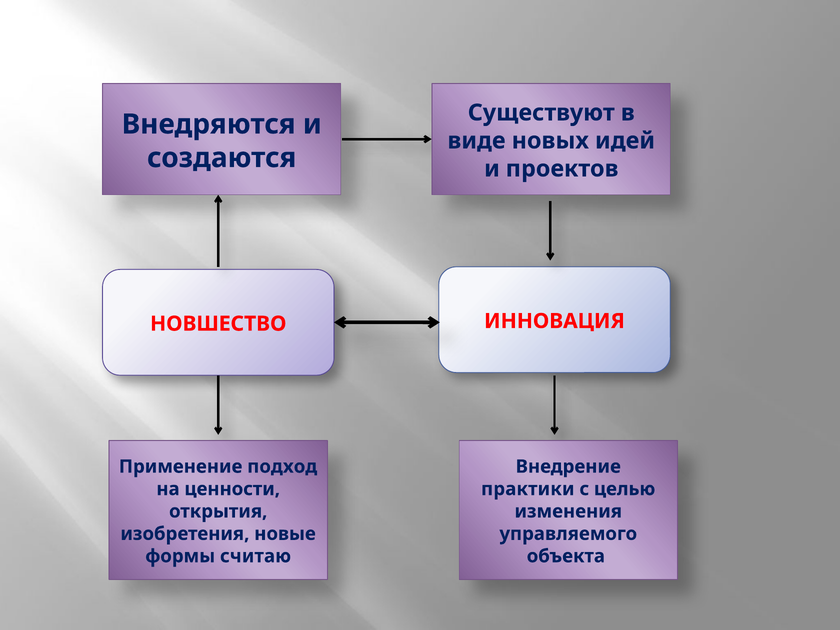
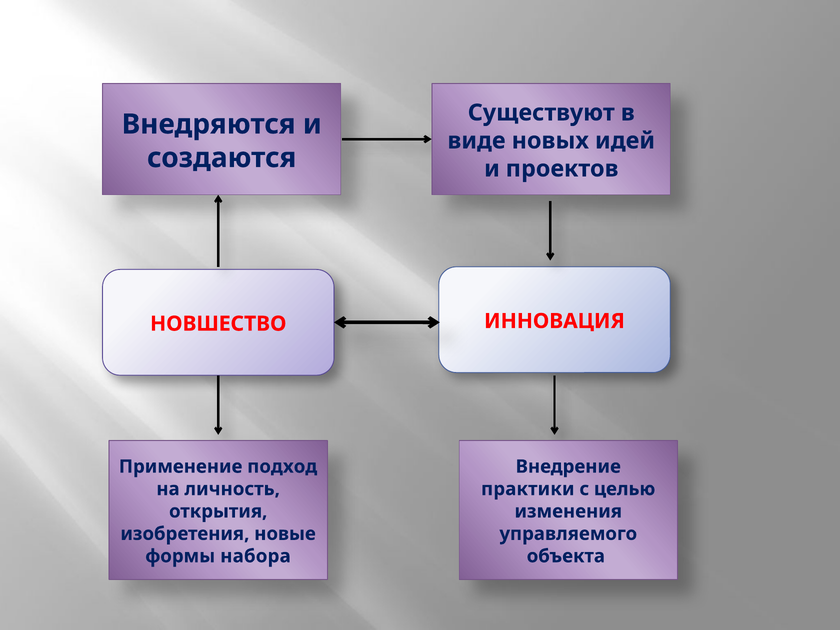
ценности: ценности -> личность (232, 489)
считаю: считаю -> набора (255, 556)
